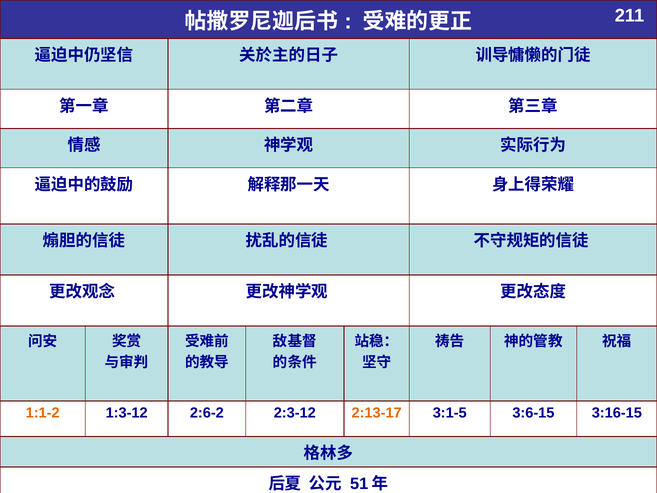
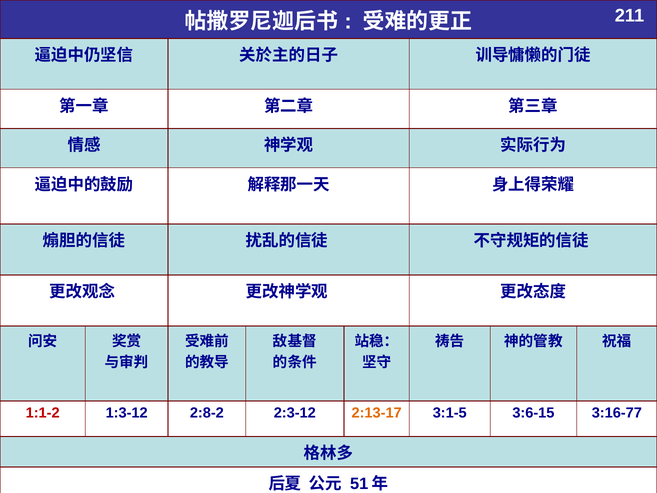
1:1-2 colour: orange -> red (43, 412)
2:6-2: 2:6-2 -> 2:8-2 (207, 412)
3:16-15: 3:16-15 -> 3:16-77 (617, 412)
